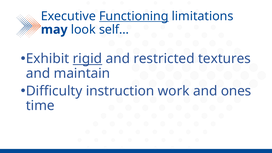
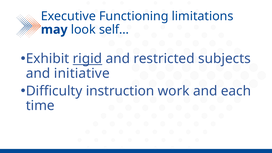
Functioning underline: present -> none (134, 16)
textures: textures -> subjects (224, 59)
maintain: maintain -> initiative (82, 73)
ones: ones -> each (236, 91)
